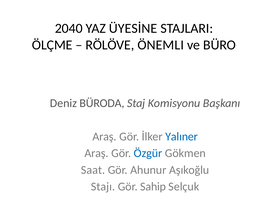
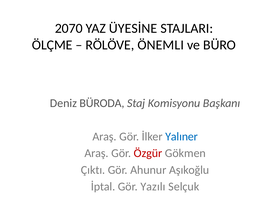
2040: 2040 -> 2070 (69, 28)
Özgür colour: blue -> red (148, 153)
Saat: Saat -> Çıktı (93, 170)
Stajı: Stajı -> İptal (103, 187)
Sahip: Sahip -> Yazılı (153, 187)
